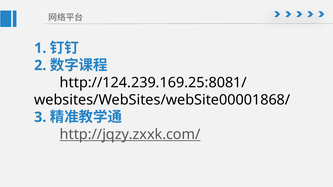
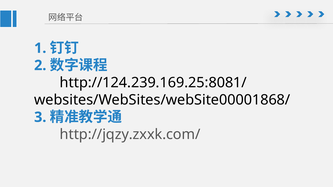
http://jqzy.zxxk.com/ underline: present -> none (130, 135)
